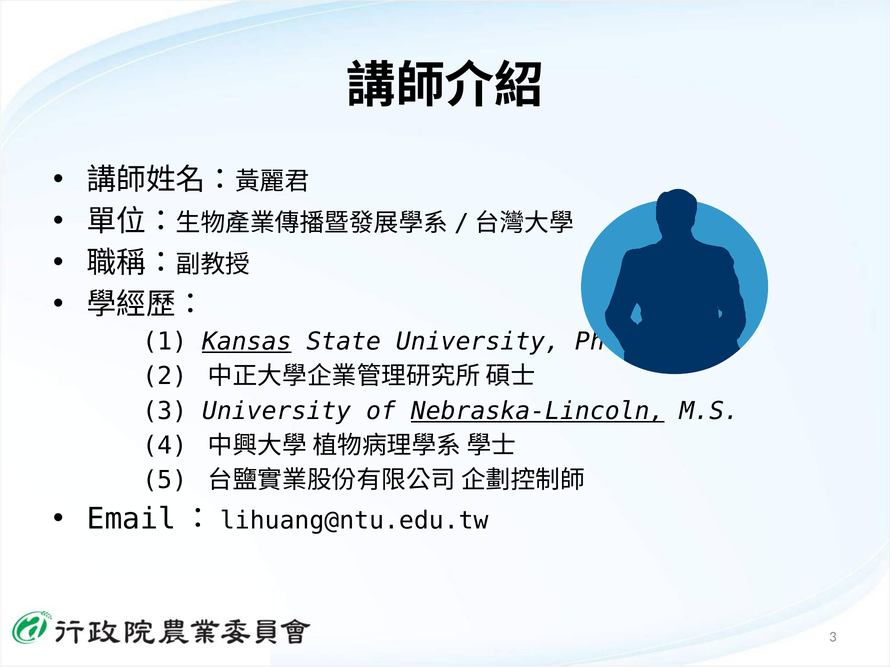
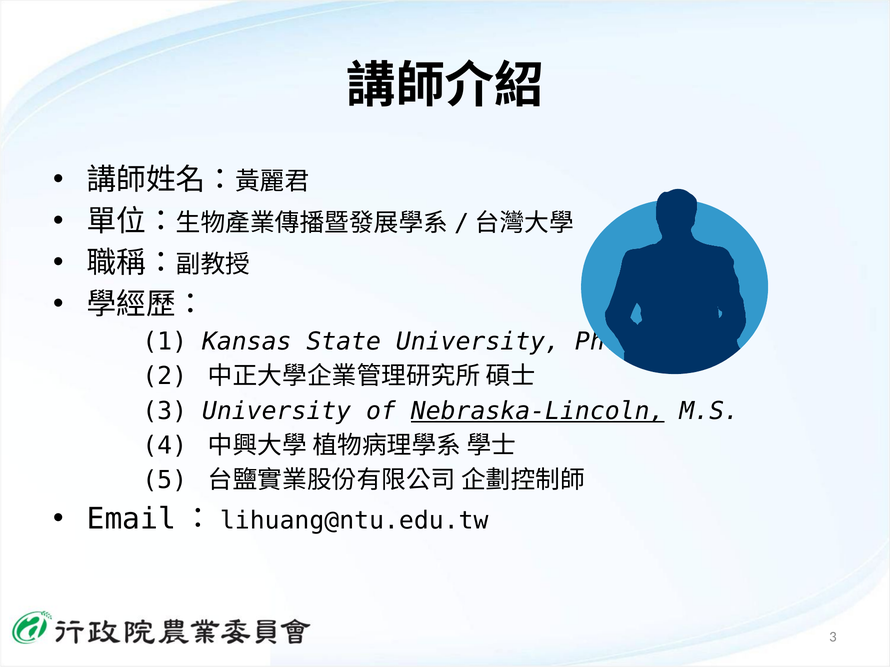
Kansas underline: present -> none (247, 342)
